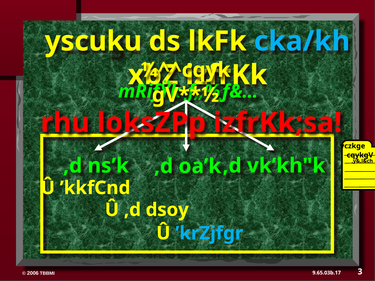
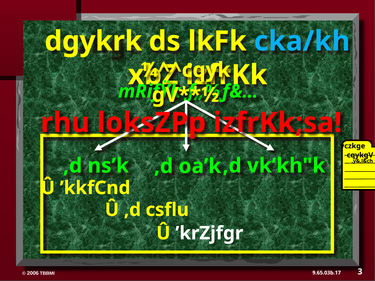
yscuku: yscuku -> dgykrk (93, 41)
dsoy: dsoy -> csflu (167, 210)
’krZjfgr colour: light blue -> white (209, 233)
